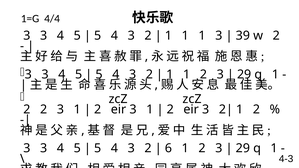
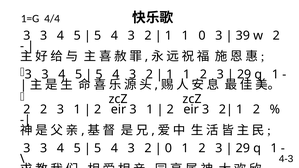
1 1 1: 1 -> 0 (202, 36)
6: 6 -> 0 (169, 148)
